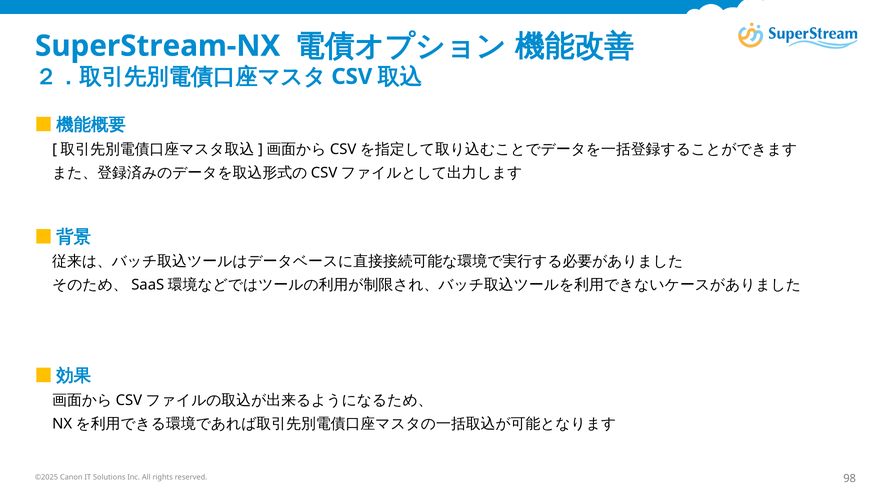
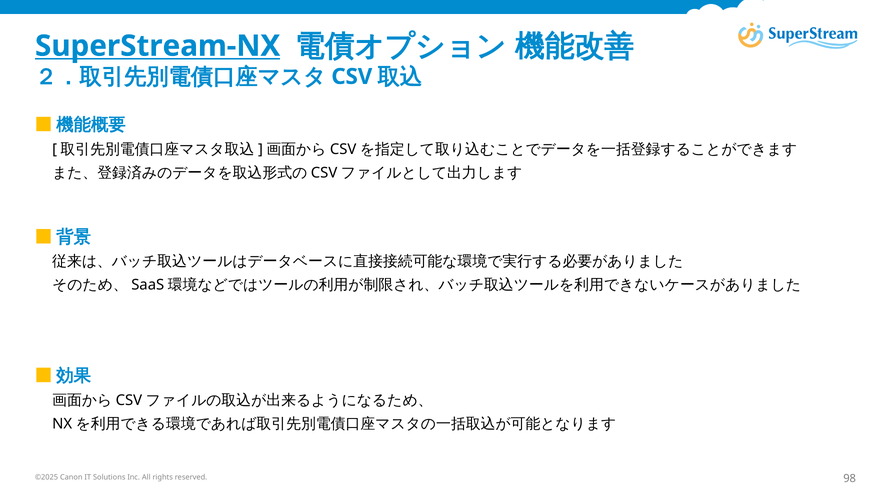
SuperStream-NX underline: none -> present (158, 46)
